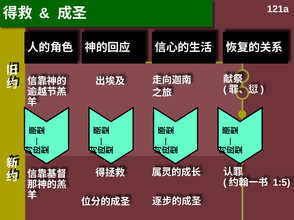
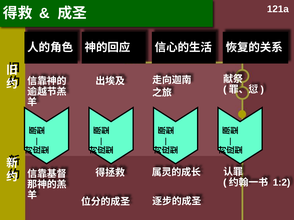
1:5: 1:5 -> 1:2 (282, 183)
